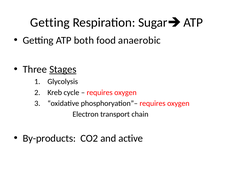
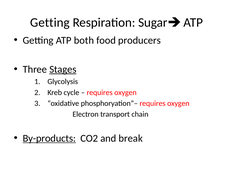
anaerobic: anaerobic -> producers (139, 40)
By-products underline: none -> present (49, 138)
active: active -> break (131, 138)
